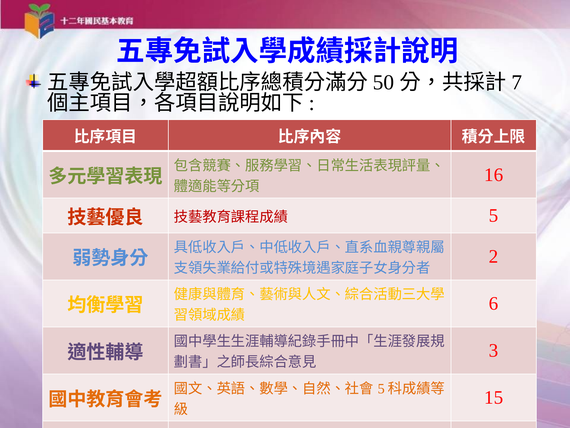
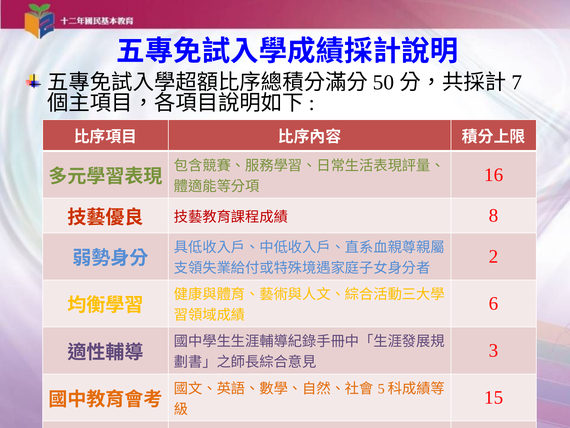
5: 5 -> 8 (494, 215)
